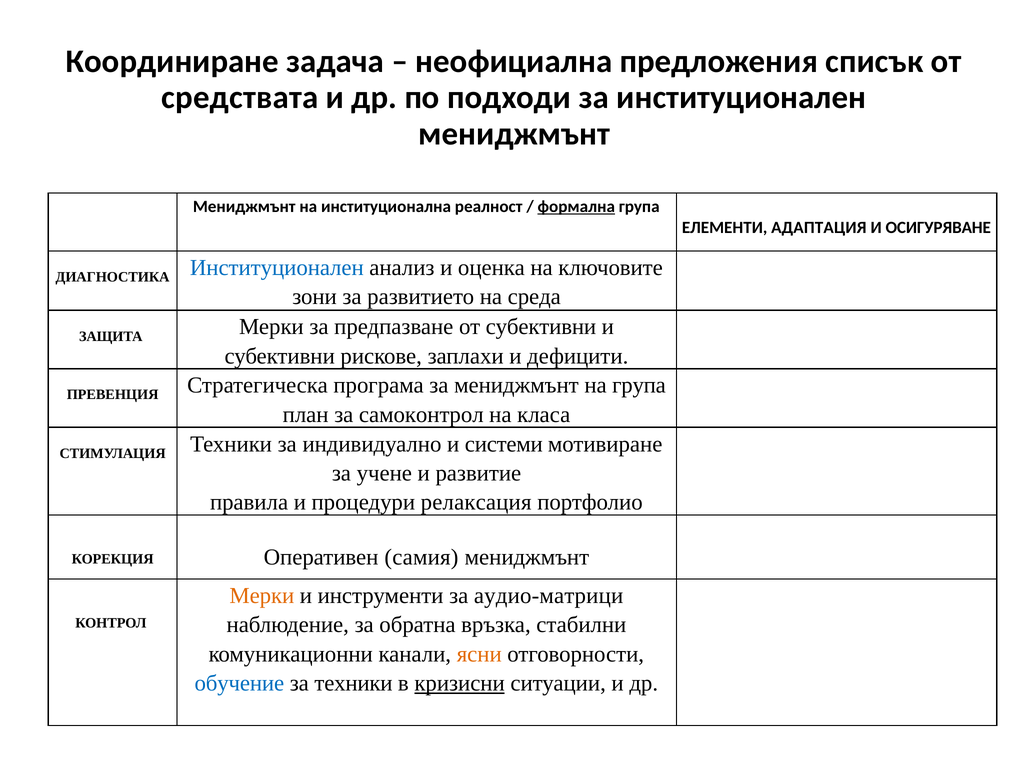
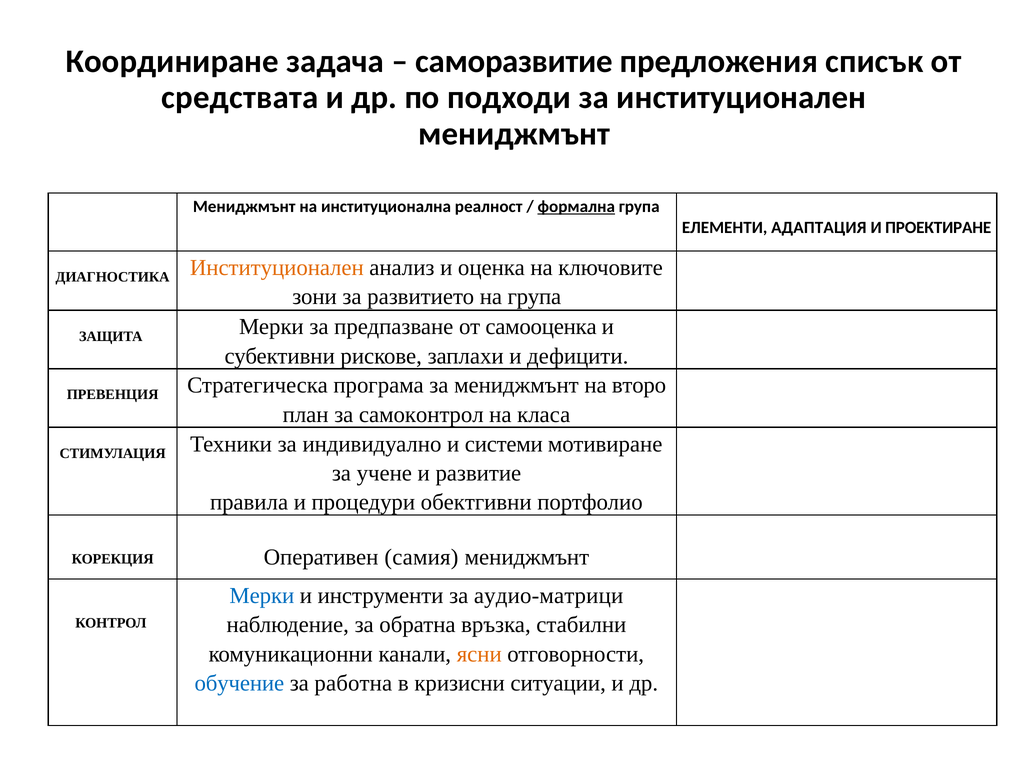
неофициална: неофициална -> саморазвитие (514, 61)
ОСИГУРЯВАНЕ: ОСИГУРЯВАНЕ -> ПРОЕКТИРАНЕ (938, 228)
Институционален colour: blue -> orange (277, 268)
на среда: среда -> група (534, 297)
от субективни: субективни -> самооценка (541, 327)
на група: група -> второ (639, 385)
релаксация: релаксация -> обектгивни (476, 502)
Мерки colour: orange -> blue (262, 596)
за техники: техники -> работна (353, 683)
кризисни underline: present -> none (460, 683)
